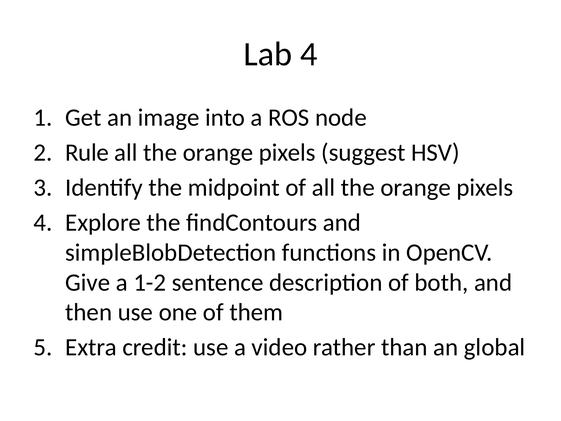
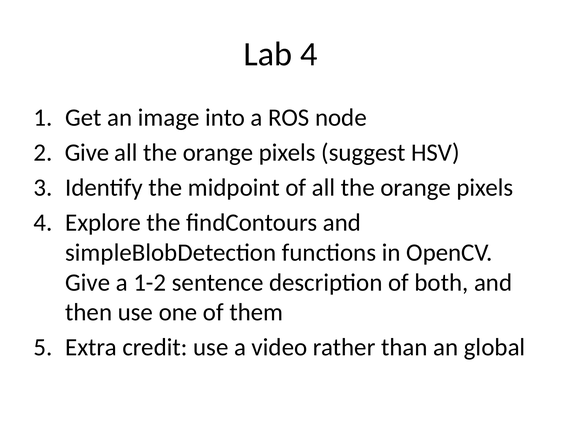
Rule: Rule -> Give (87, 153)
